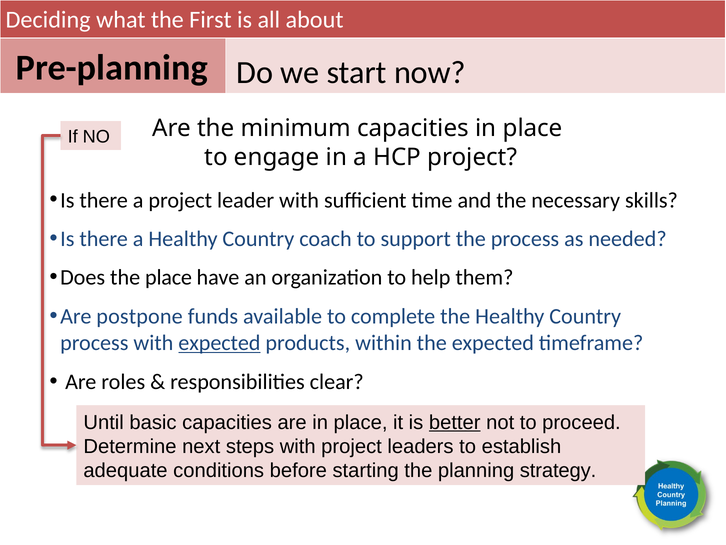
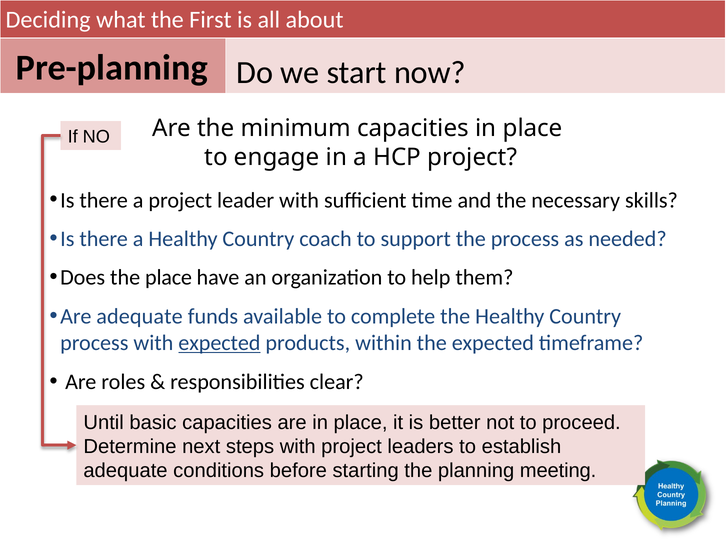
postpone: postpone -> adequate (140, 316)
better underline: present -> none (455, 422)
strategy: strategy -> meeting (558, 470)
